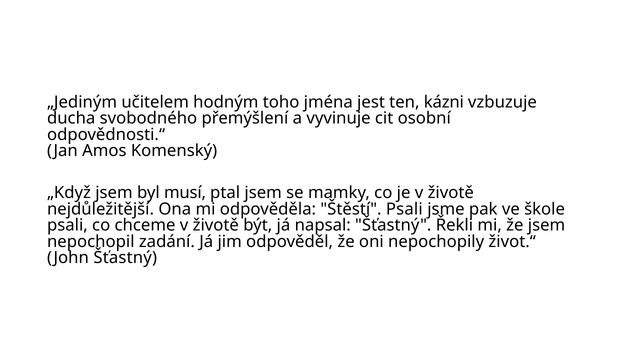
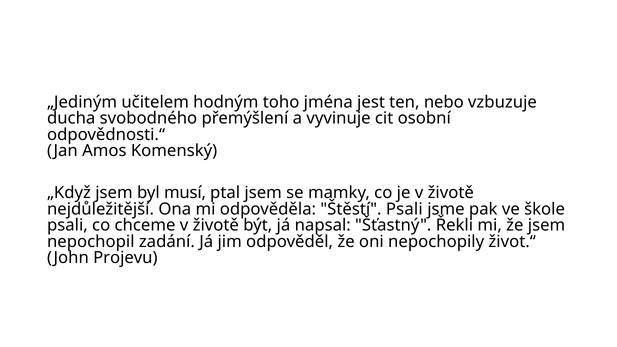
kázni: kázni -> nebo (444, 102)
John Šťastný: Šťastný -> Projevu (125, 258)
